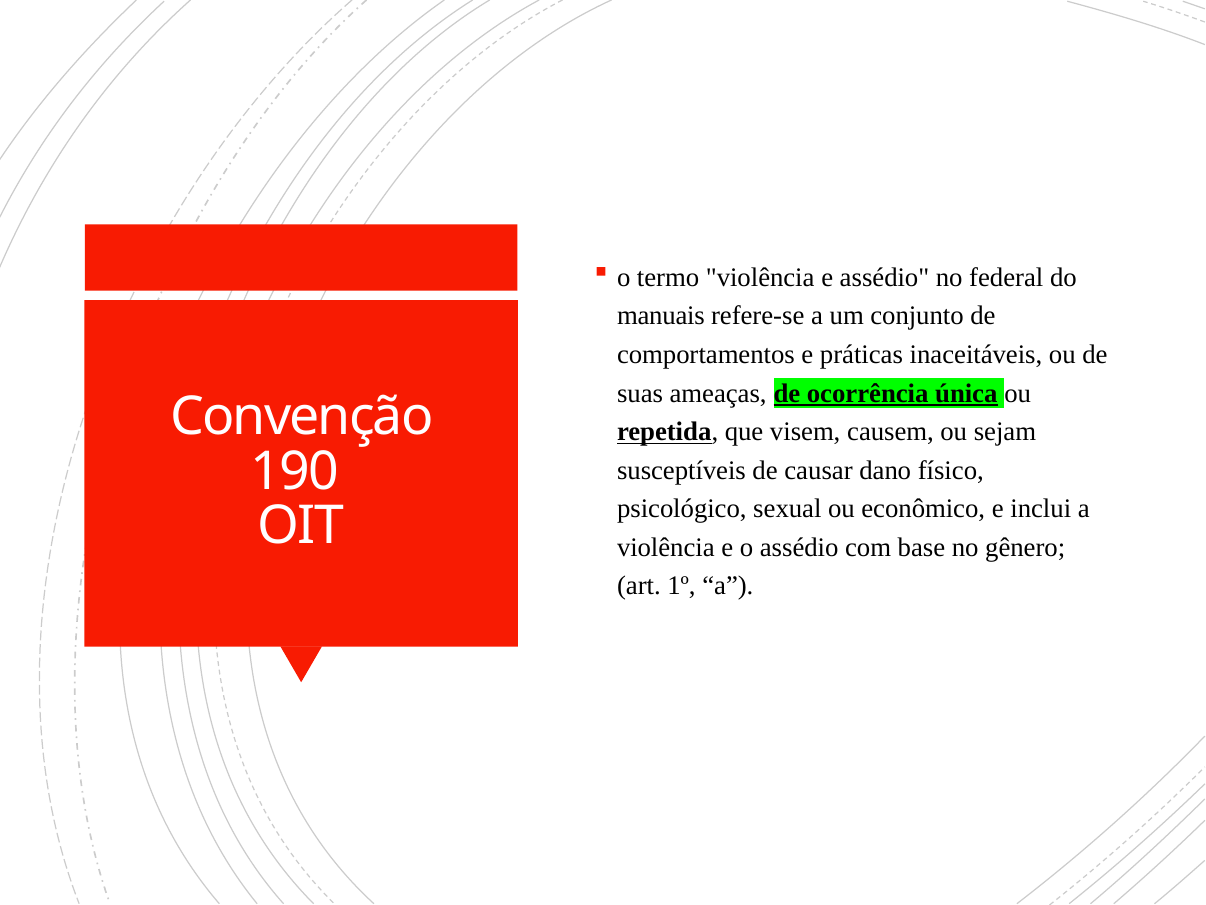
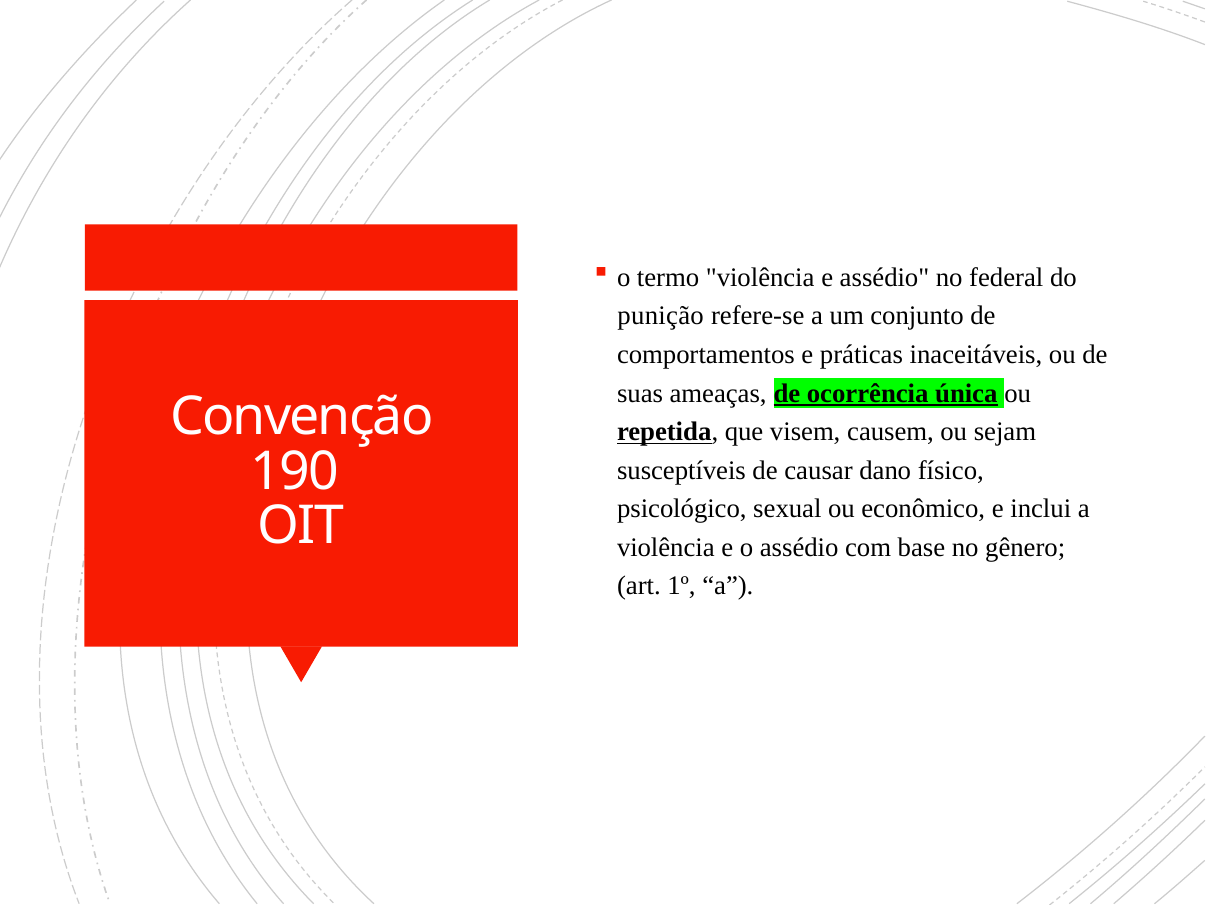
manuais: manuais -> punição (661, 316)
